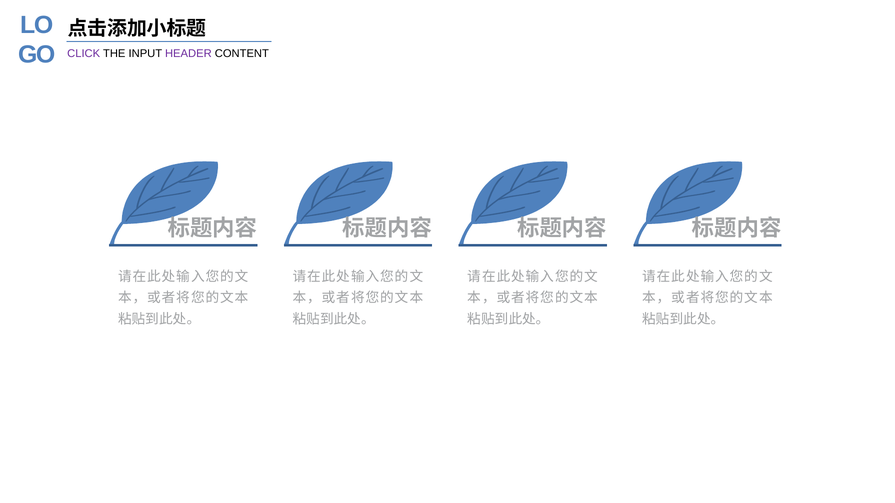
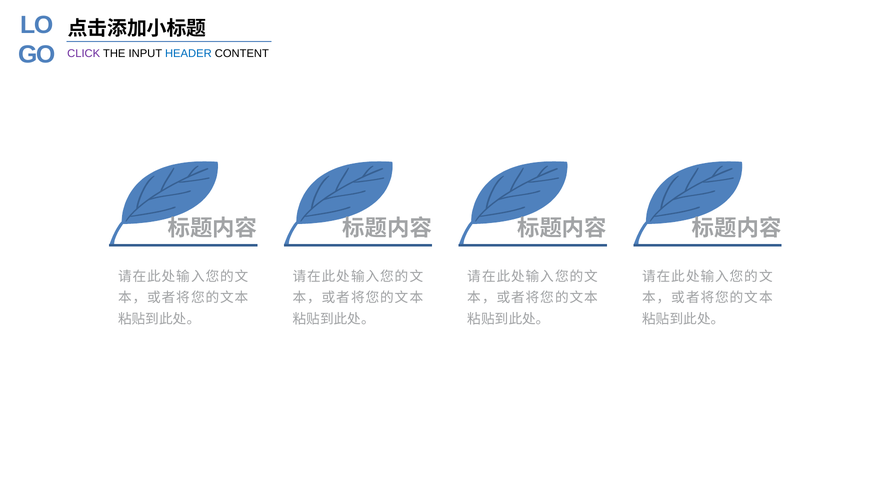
HEADER colour: purple -> blue (188, 53)
